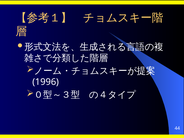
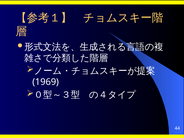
1996: 1996 -> 1969 (46, 82)
